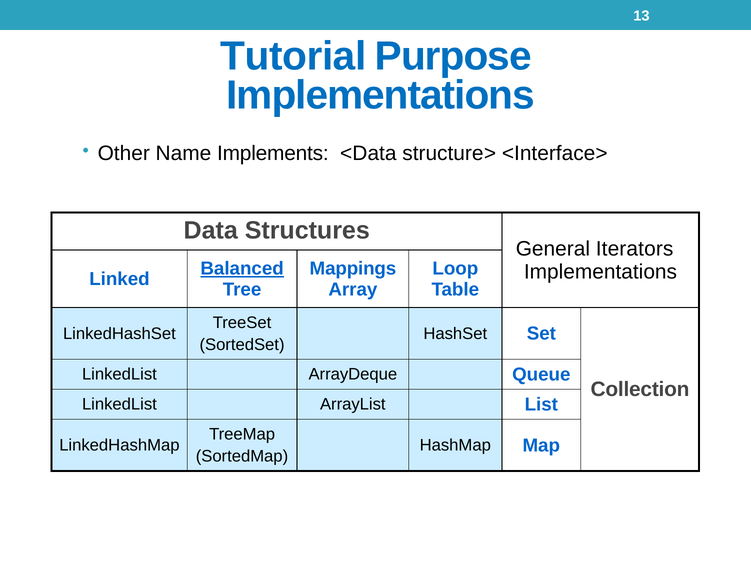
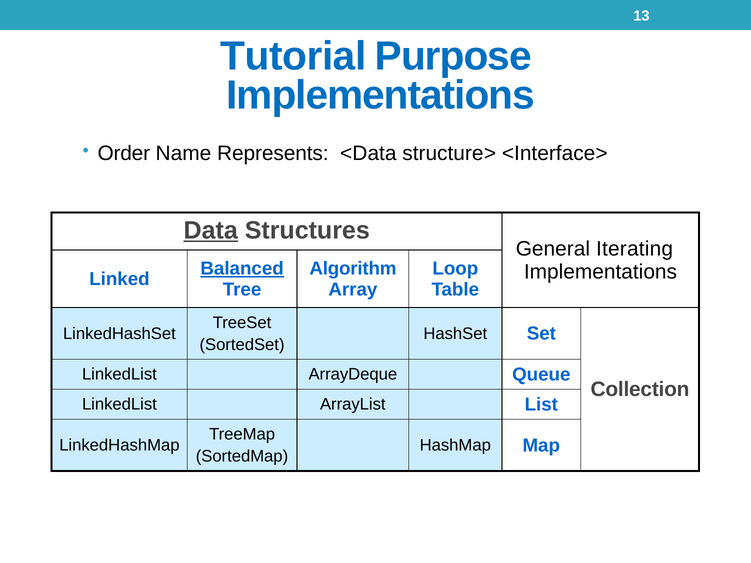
Other: Other -> Order (124, 153)
Implements: Implements -> Represents (273, 153)
Data underline: none -> present (211, 231)
Iterators: Iterators -> Iterating (635, 249)
Mappings: Mappings -> Algorithm (353, 269)
